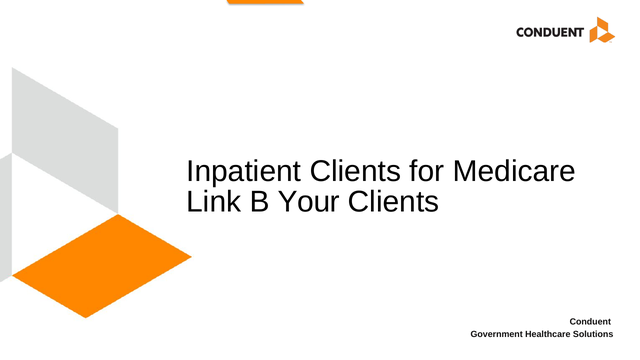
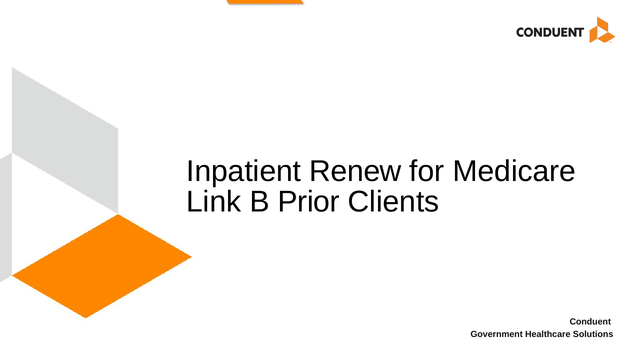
Inpatient Clients: Clients -> Renew (355, 171)
Your: Your -> Prior (309, 202)
